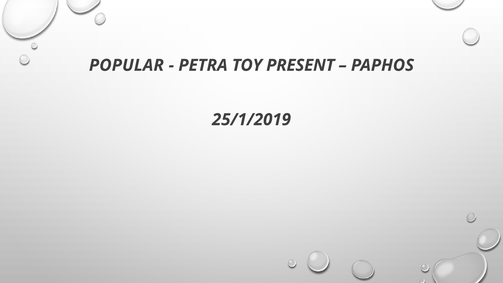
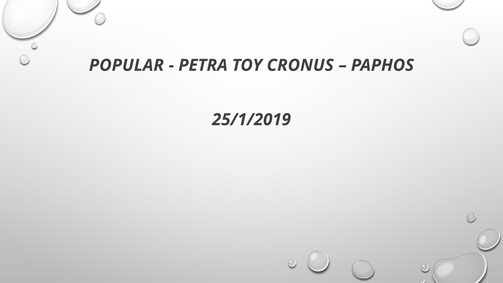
PRESENT: PRESENT -> CRONUS (300, 65)
